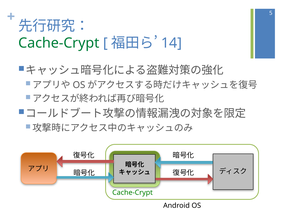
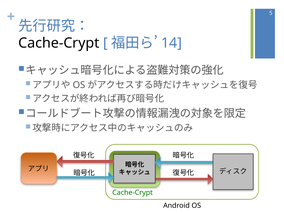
Cache-Crypt colour: green -> black (59, 43)
